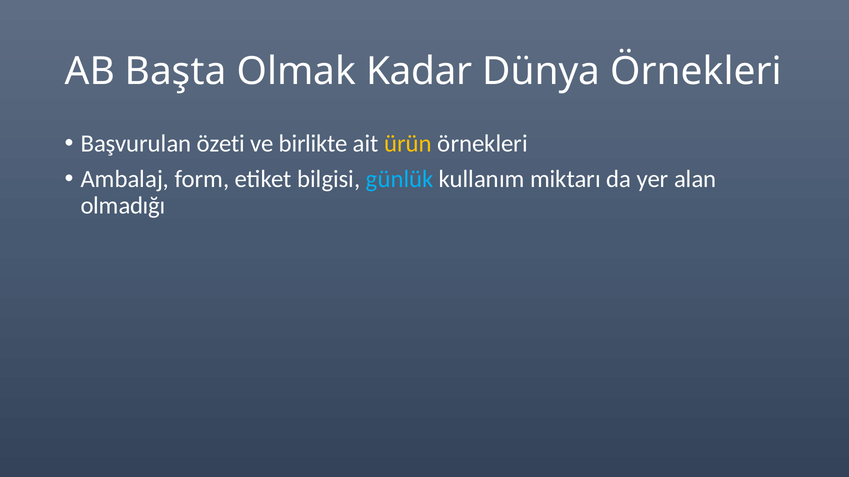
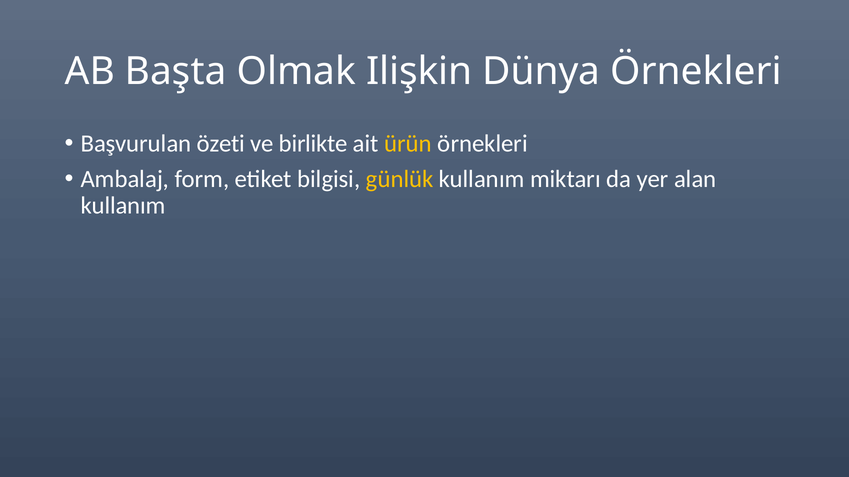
Kadar: Kadar -> Ilişkin (419, 71)
günlük colour: light blue -> yellow (400, 179)
olmadığı: olmadığı -> kullanım (123, 206)
